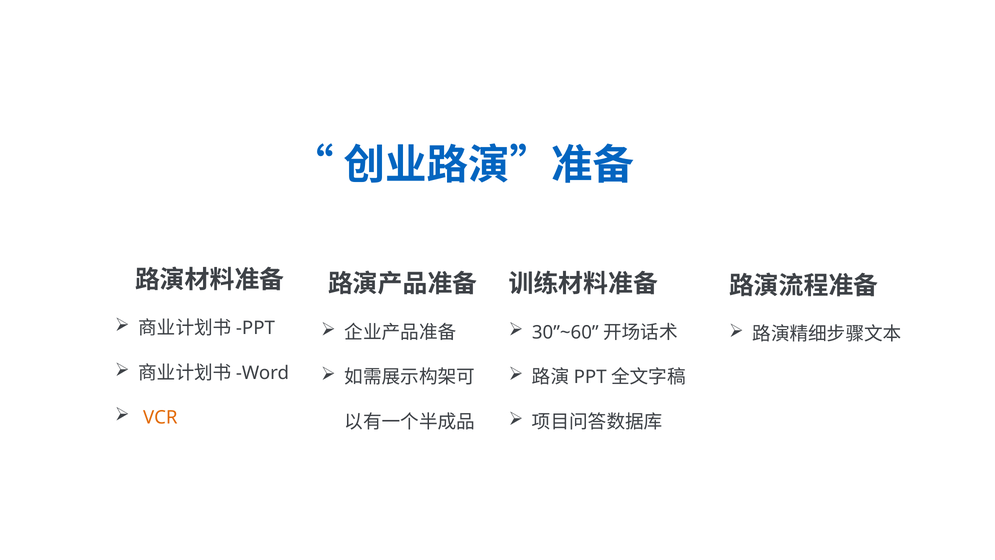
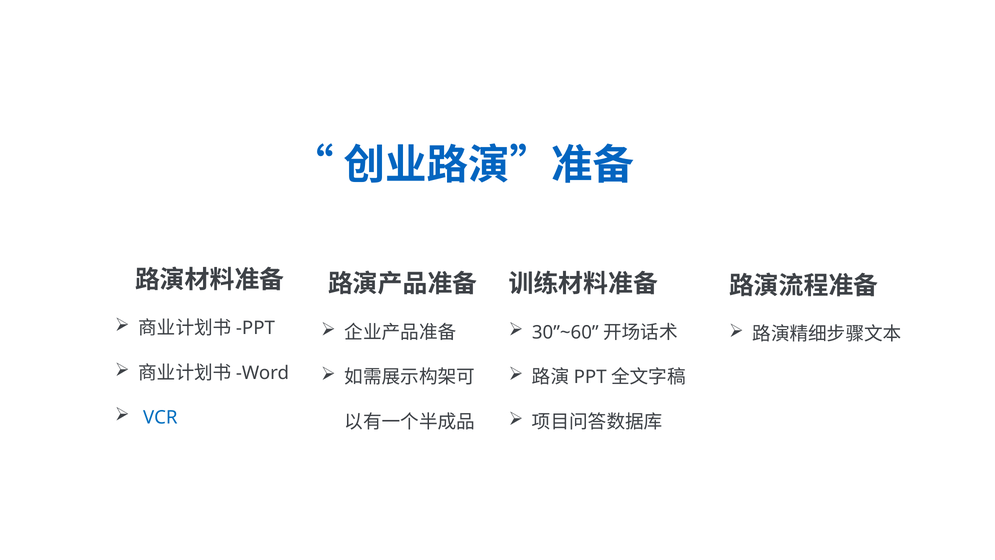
VCR colour: orange -> blue (160, 417)
